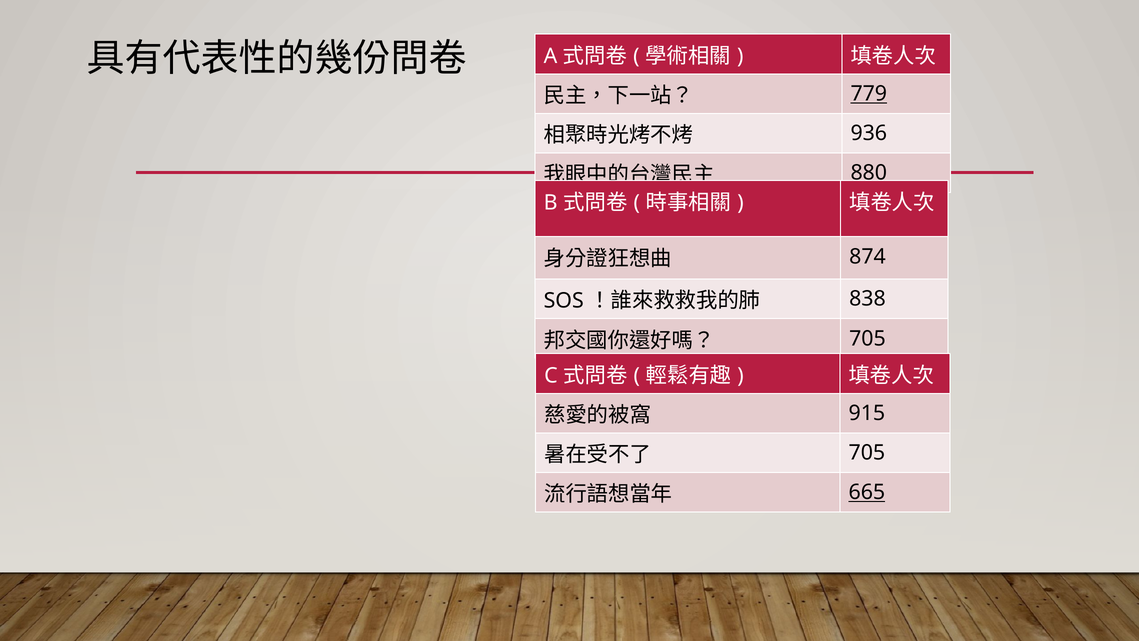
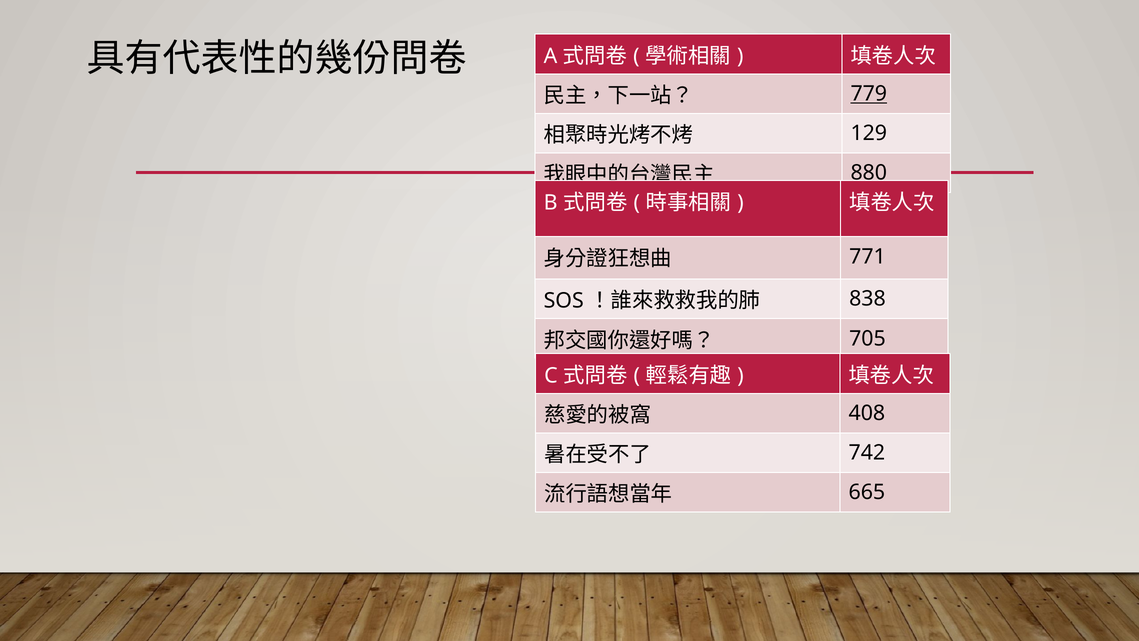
936: 936 -> 129 (869, 133)
874: 874 -> 771 (868, 256)
915: 915 -> 408 (867, 413)
705: 705 -> 742 (867, 453)
665 underline: present -> none (867, 492)
